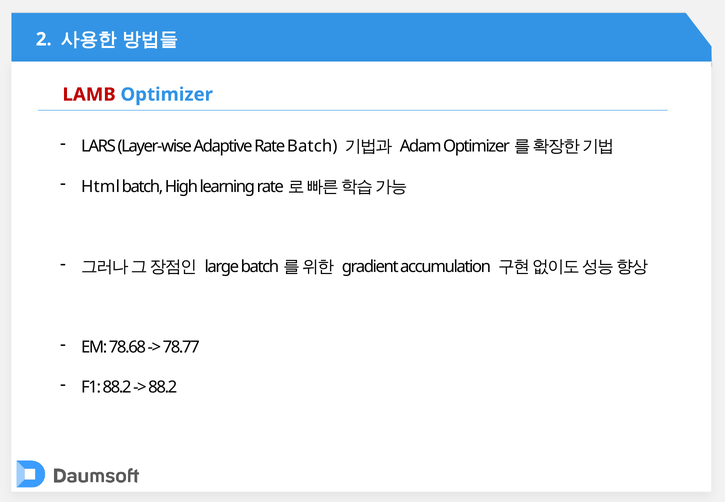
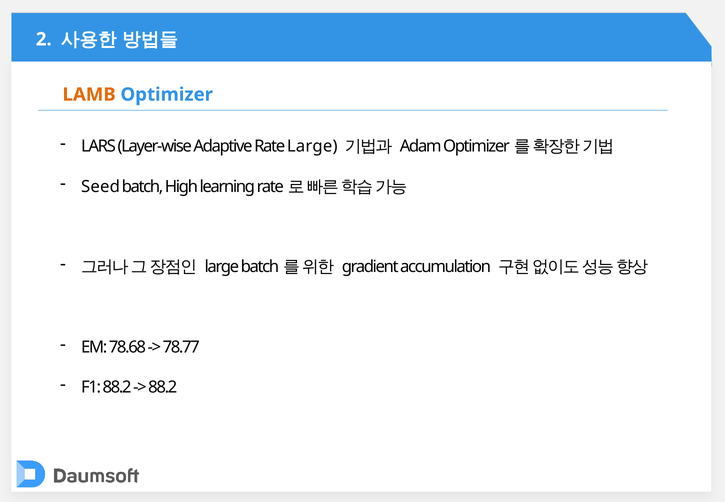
LAMB colour: red -> orange (89, 95)
Rate Batch: Batch -> Large (312, 146)
Html: Html -> Seed (101, 187)
